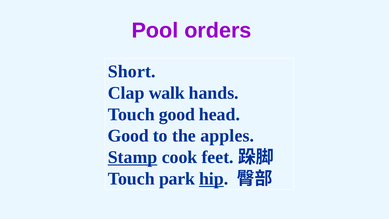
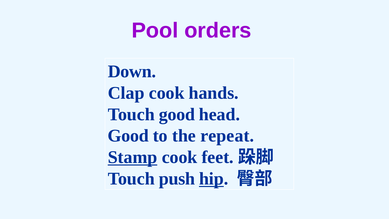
Short: Short -> Down (132, 72)
Clap walk: walk -> cook (167, 93)
apples: apples -> repeat (227, 136)
park: park -> push (177, 179)
